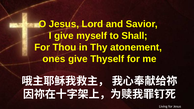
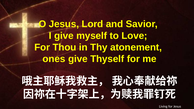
Shall: Shall -> Love (134, 36)
